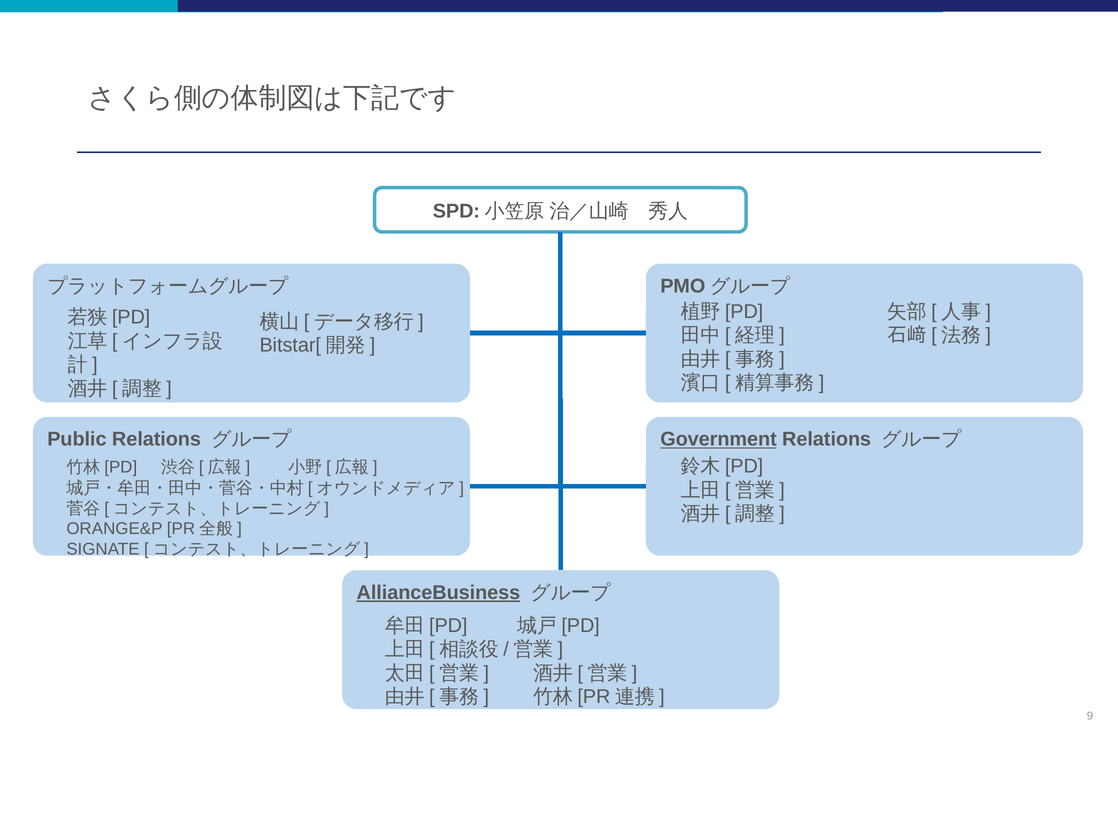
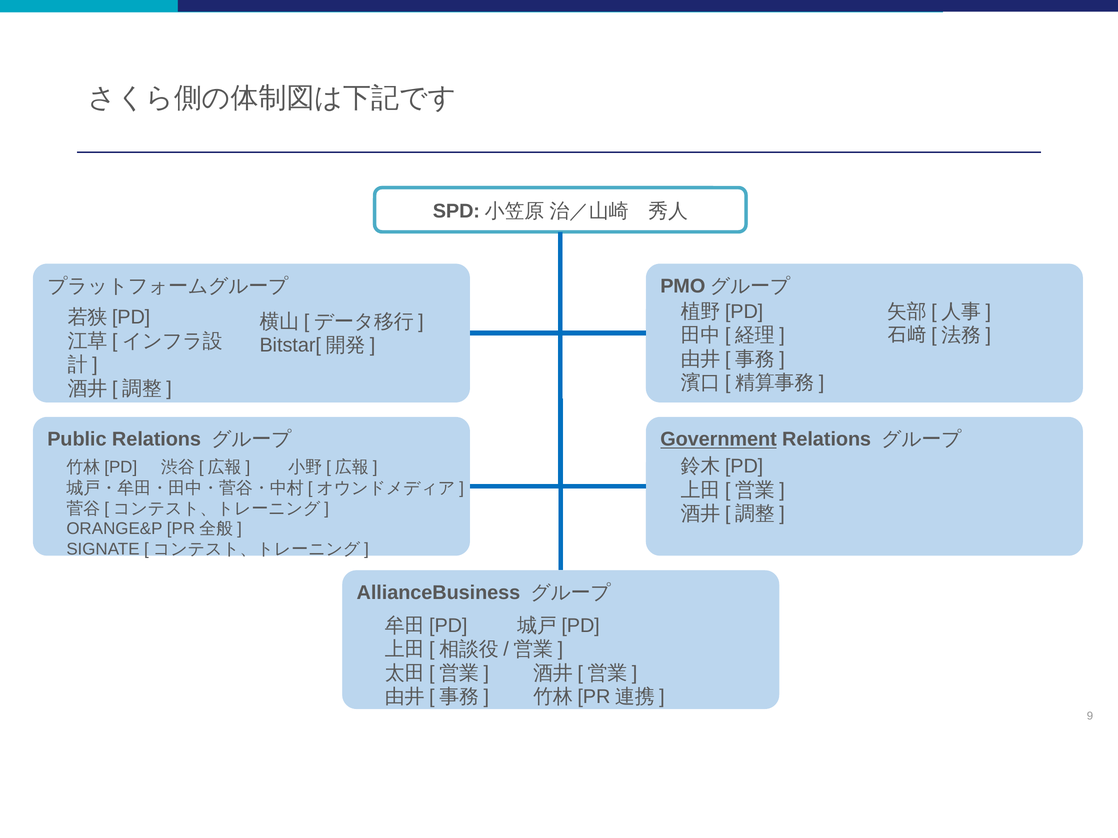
AllianceBusiness underline: present -> none (438, 593)
